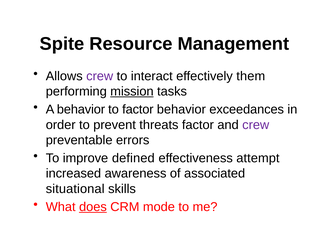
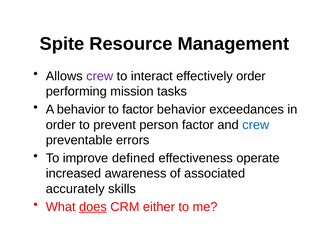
effectively them: them -> order (251, 76)
mission underline: present -> none (132, 91)
threats: threats -> person (159, 125)
crew colour: purple -> blue (256, 125)
attempt: attempt -> operate (258, 158)
situational: situational -> accurately (75, 189)
mode: mode -> either (159, 207)
